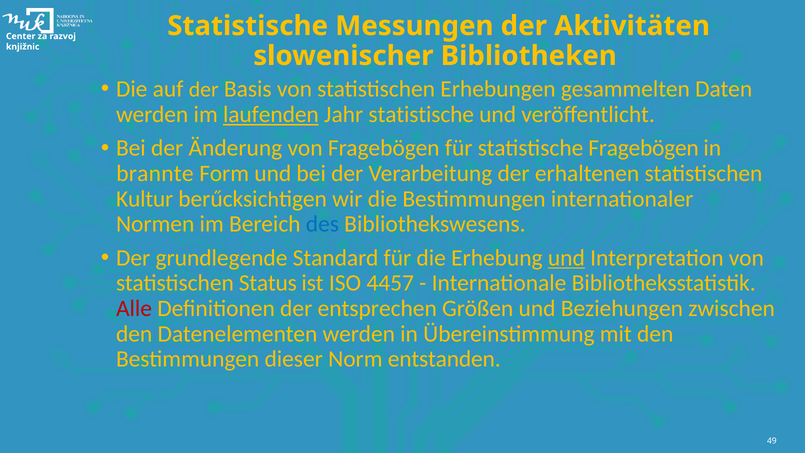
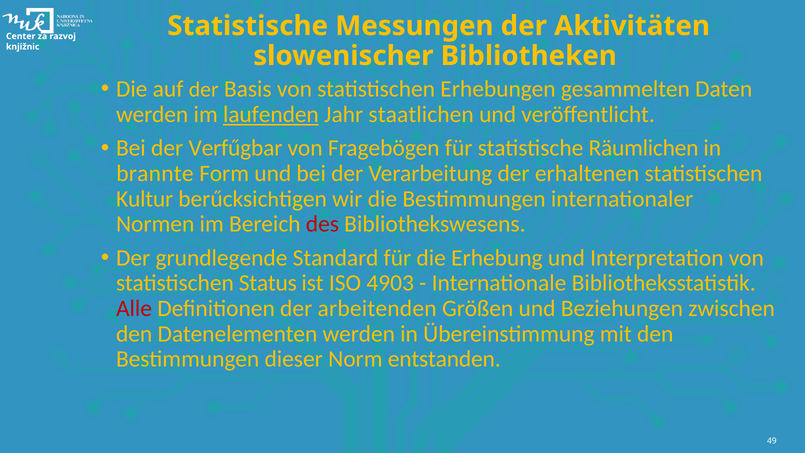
Jahr statistische: statistische -> staatlichen (421, 114)
Änderung: Änderung -> Verfűgbar (235, 148)
statistische Fragebögen: Fragebögen -> Räumlichen (644, 148)
des colour: blue -> red (322, 224)
und underline: present -> none (566, 258)
4457: 4457 -> 4903 (390, 283)
entsprechen: entsprechen -> arbeitenden (377, 308)
